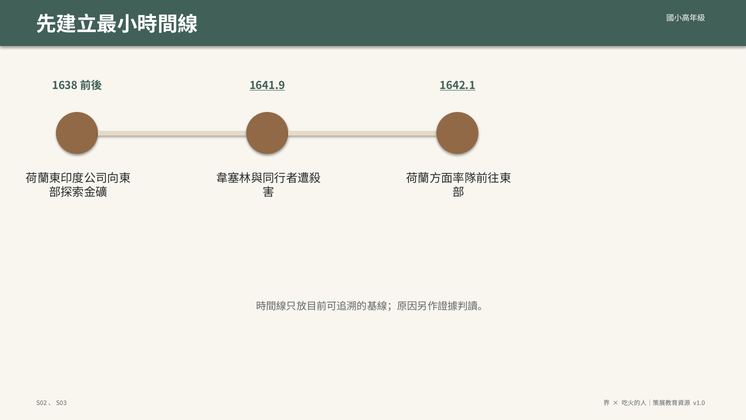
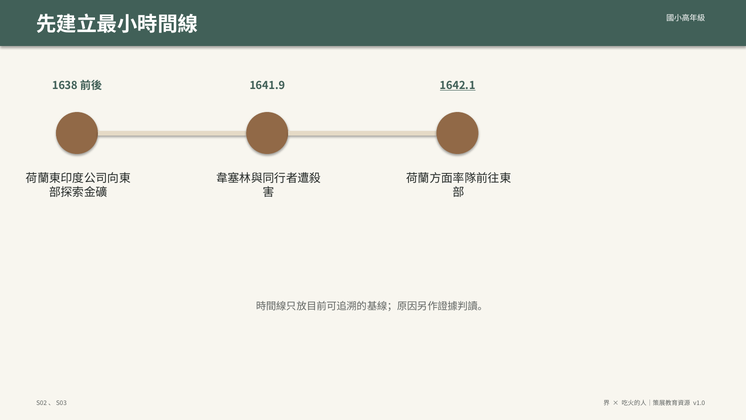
1641.9 underline: present -> none (267, 86)
